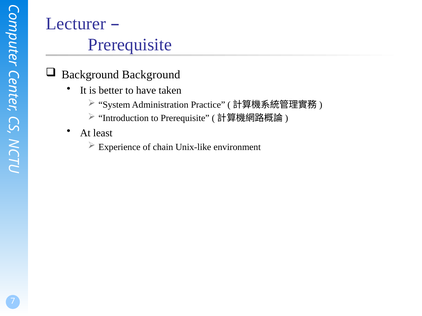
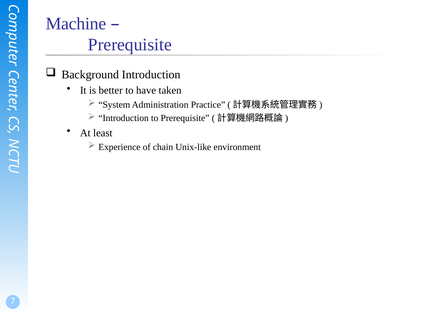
Lecturer: Lecturer -> Machine (76, 24)
Background Background: Background -> Introduction (151, 75)
